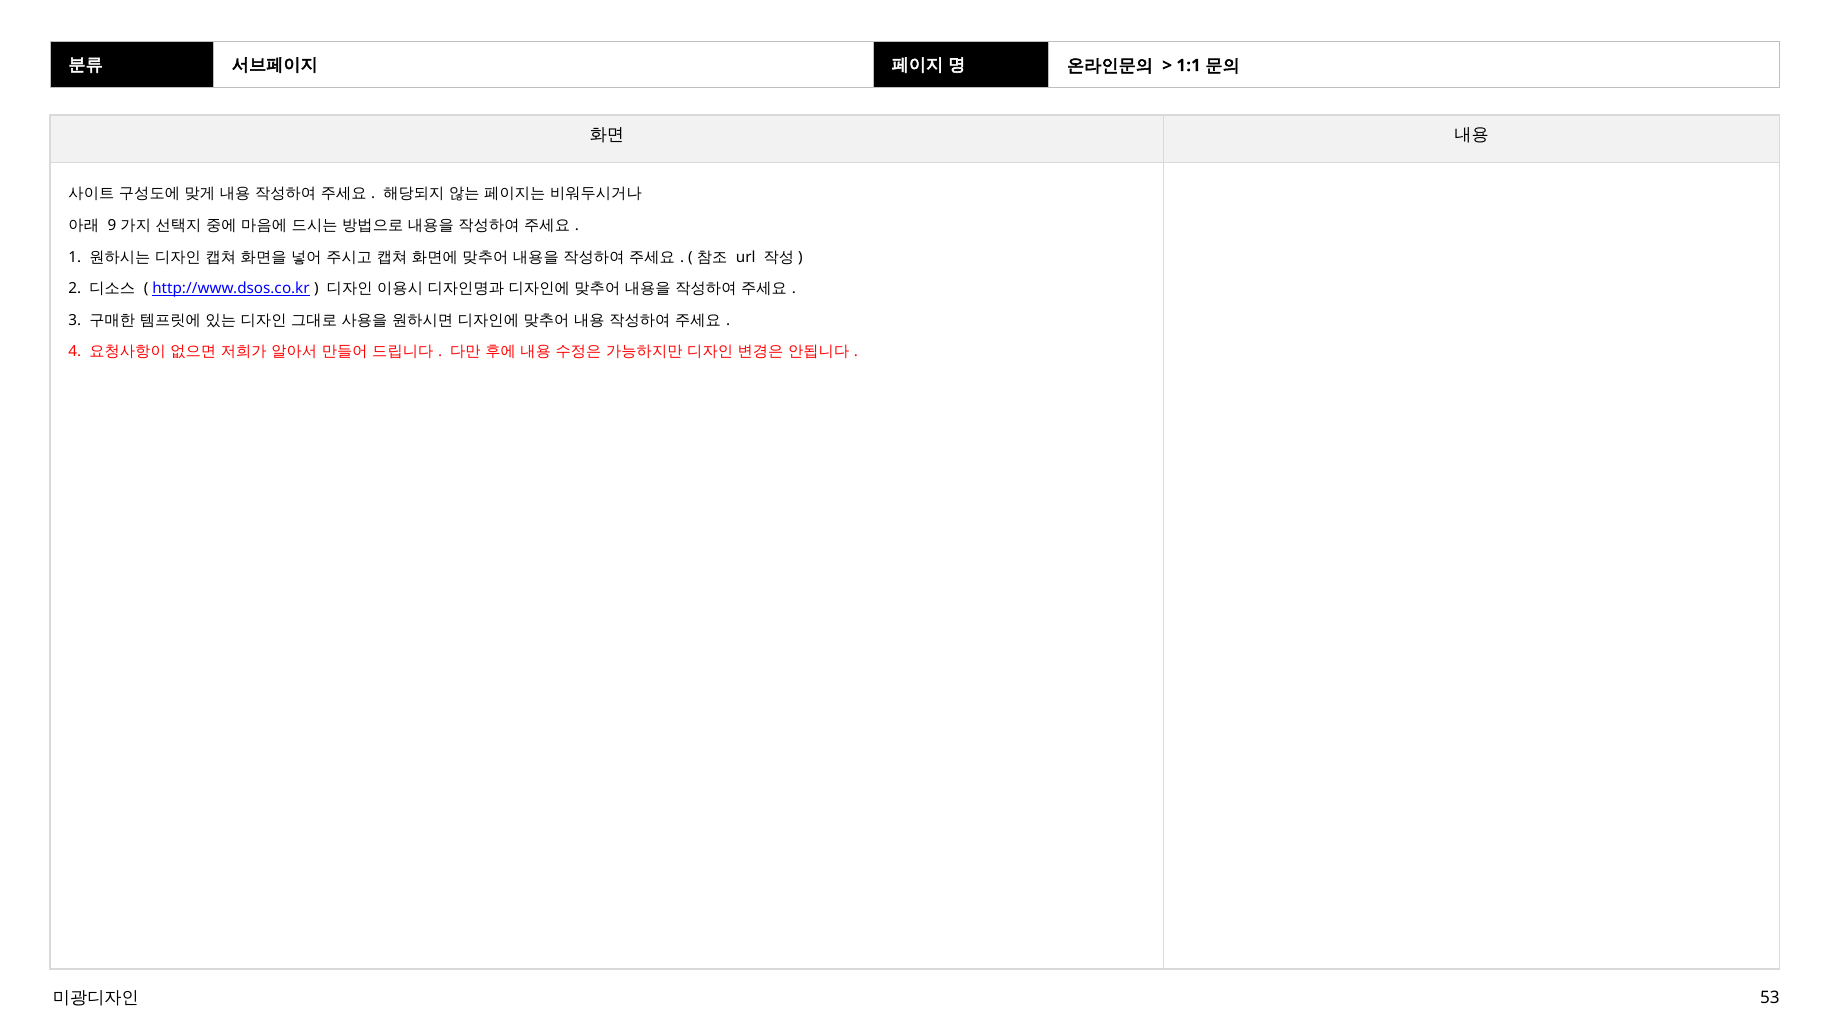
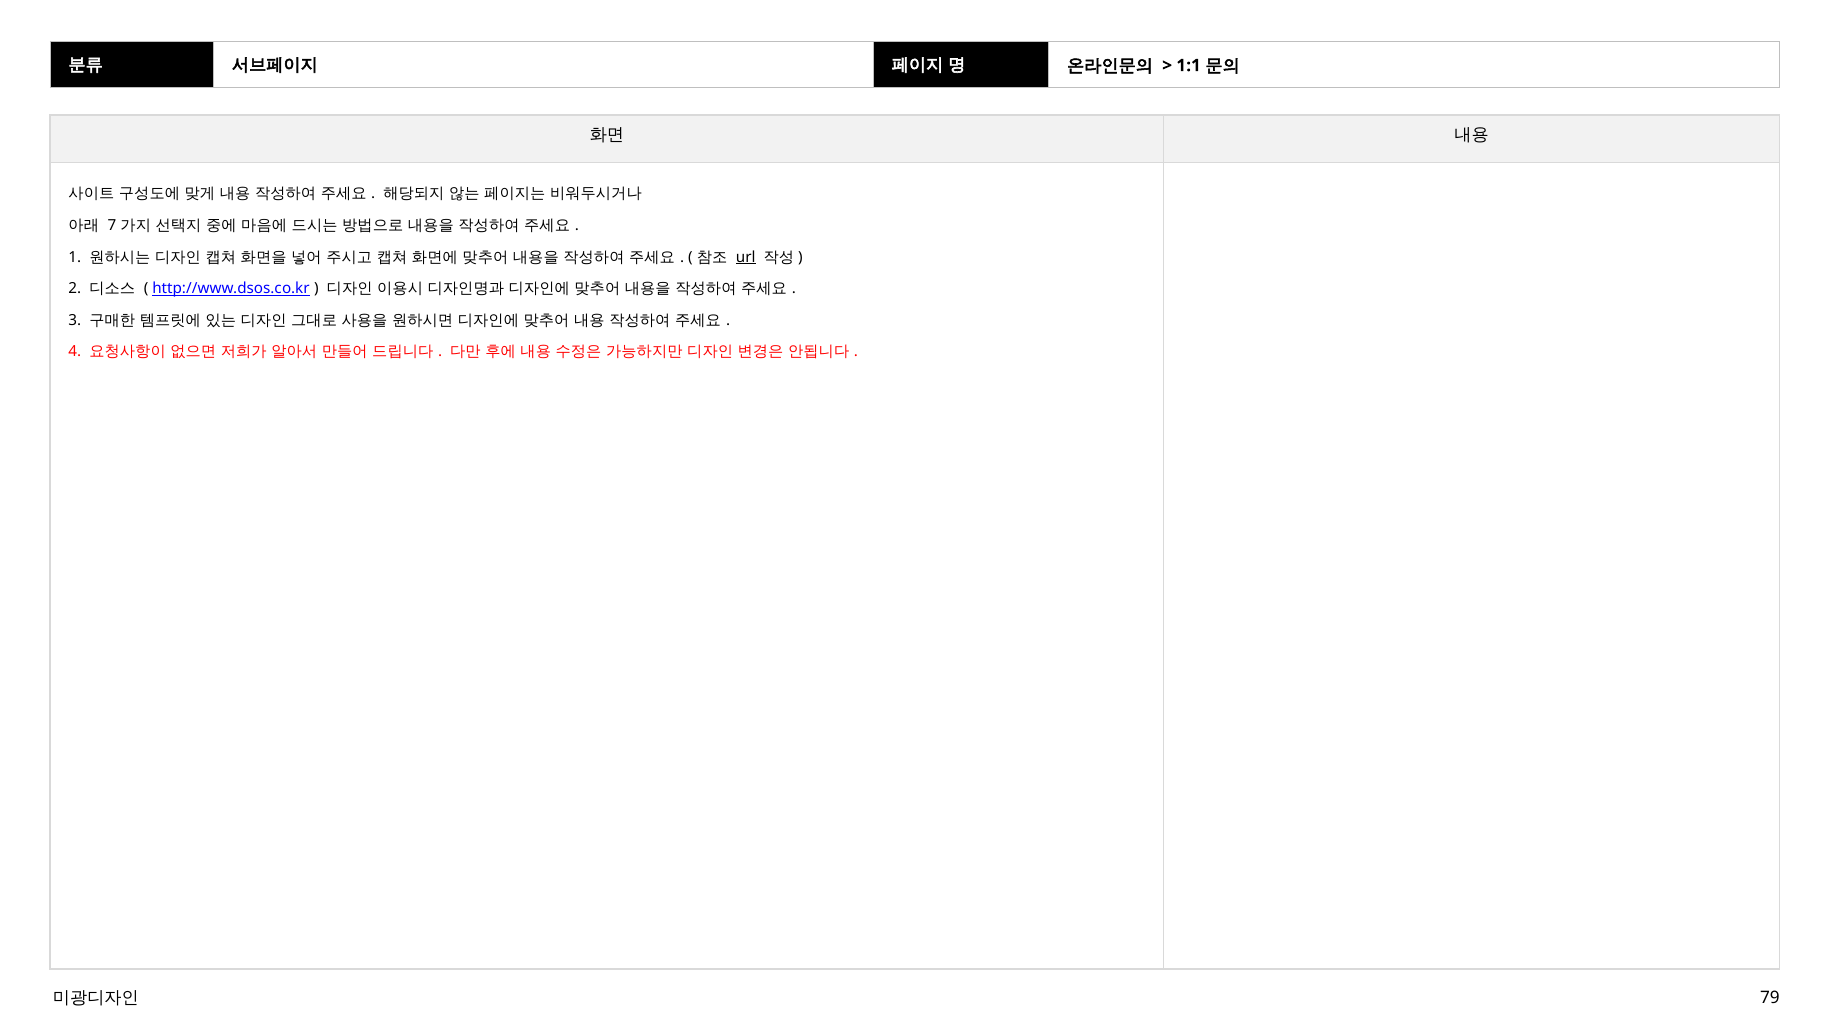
9: 9 -> 7 (112, 225)
url underline: none -> present (746, 257)
53: 53 -> 79 (1770, 998)
